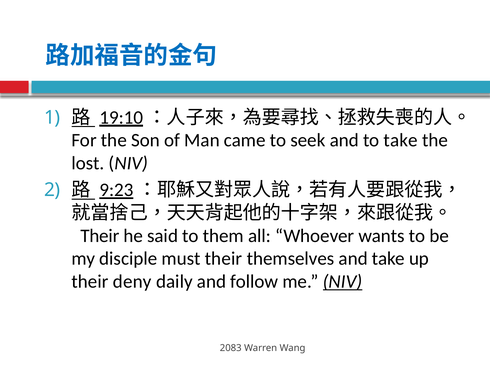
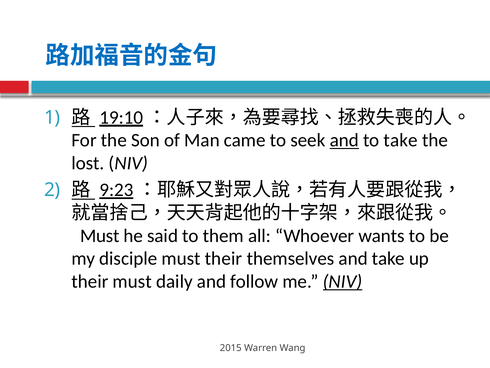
and underline: none -> present (344, 140)
Their: Their -> Must (100, 235)
their deny: deny -> must (132, 281)
2083: 2083 -> 2015 (231, 348)
